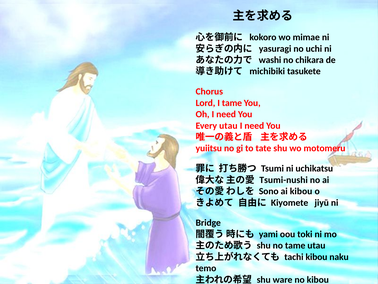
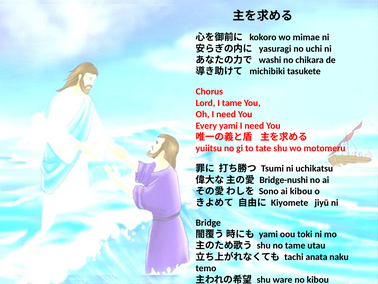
Every utau: utau -> yami (228, 125)
Tsumi-nushi: Tsumi-nushi -> Bridge-nushi (284, 180)
tachi kibou: kibou -> anata (316, 256)
